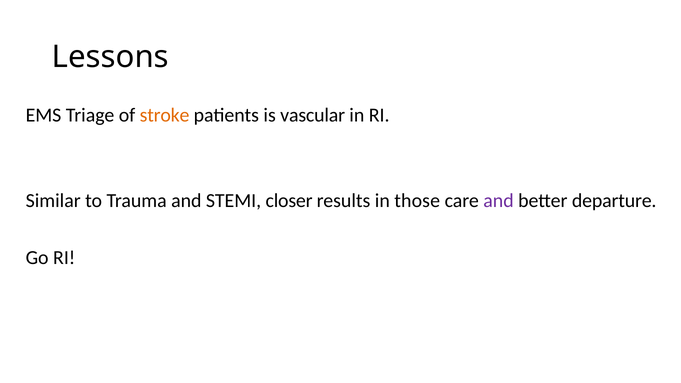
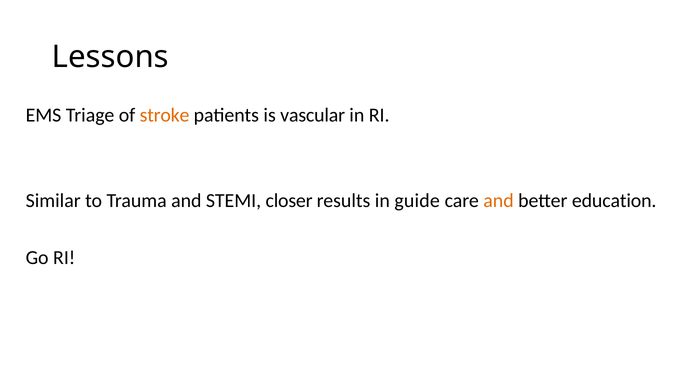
those: those -> guide (417, 201)
and colour: purple -> orange (499, 201)
departure: departure -> education (614, 201)
